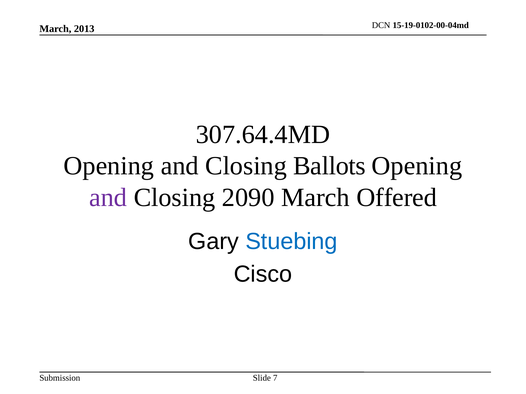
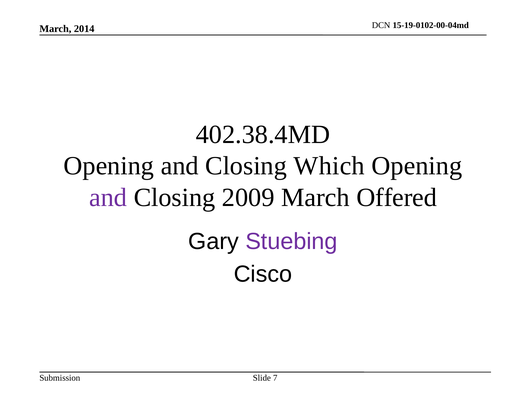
2013: 2013 -> 2014 (84, 29)
307.64.4MD: 307.64.4MD -> 402.38.4MD (263, 135)
Ballots: Ballots -> Which (329, 166)
2090: 2090 -> 2009 (248, 198)
Stuebing colour: blue -> purple (291, 242)
